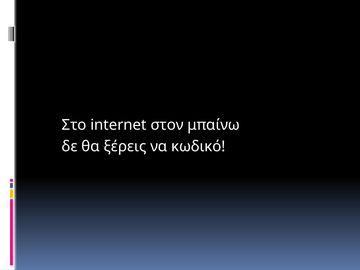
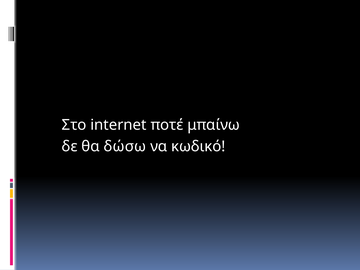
στον: στον -> ποτέ (167, 125)
ξέρεις: ξέρεις -> δώσω (125, 147)
